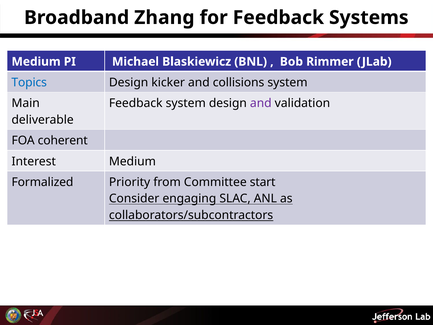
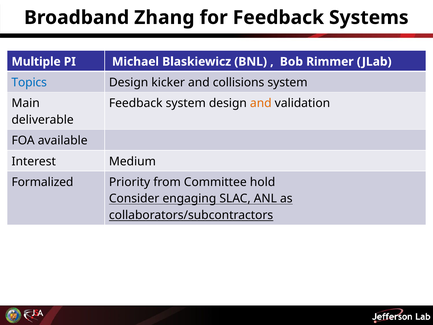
Medium: Medium -> Multiple (36, 62)
and colour: purple -> orange (261, 103)
coherent: coherent -> available (63, 140)
start: start -> hold (263, 182)
